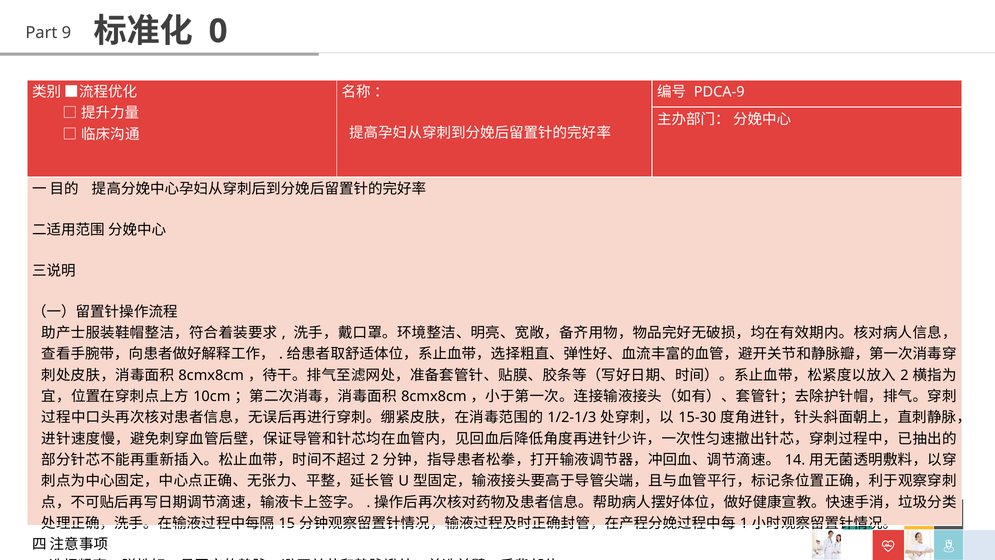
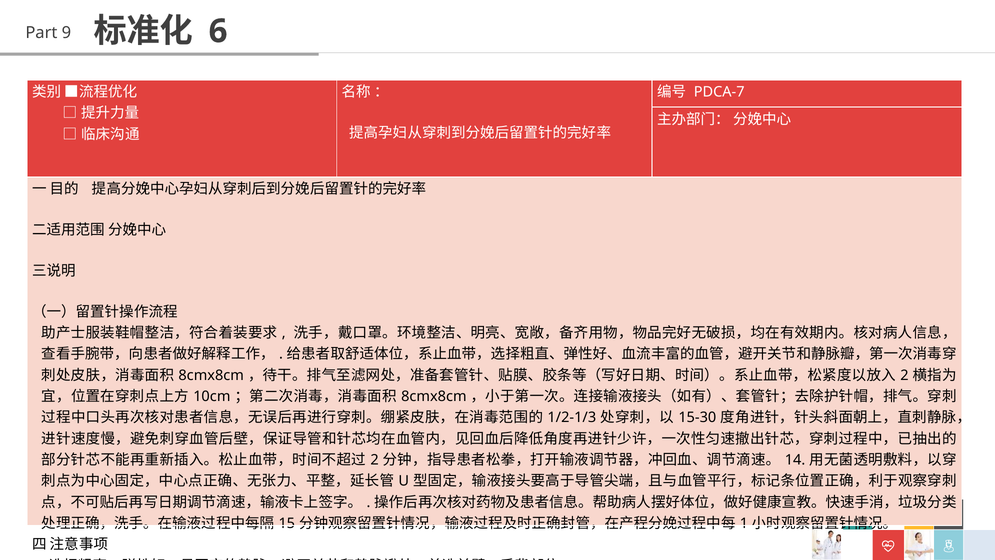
0: 0 -> 6 (218, 31)
PDCA-9: PDCA-9 -> PDCA-7 (719, 92)
